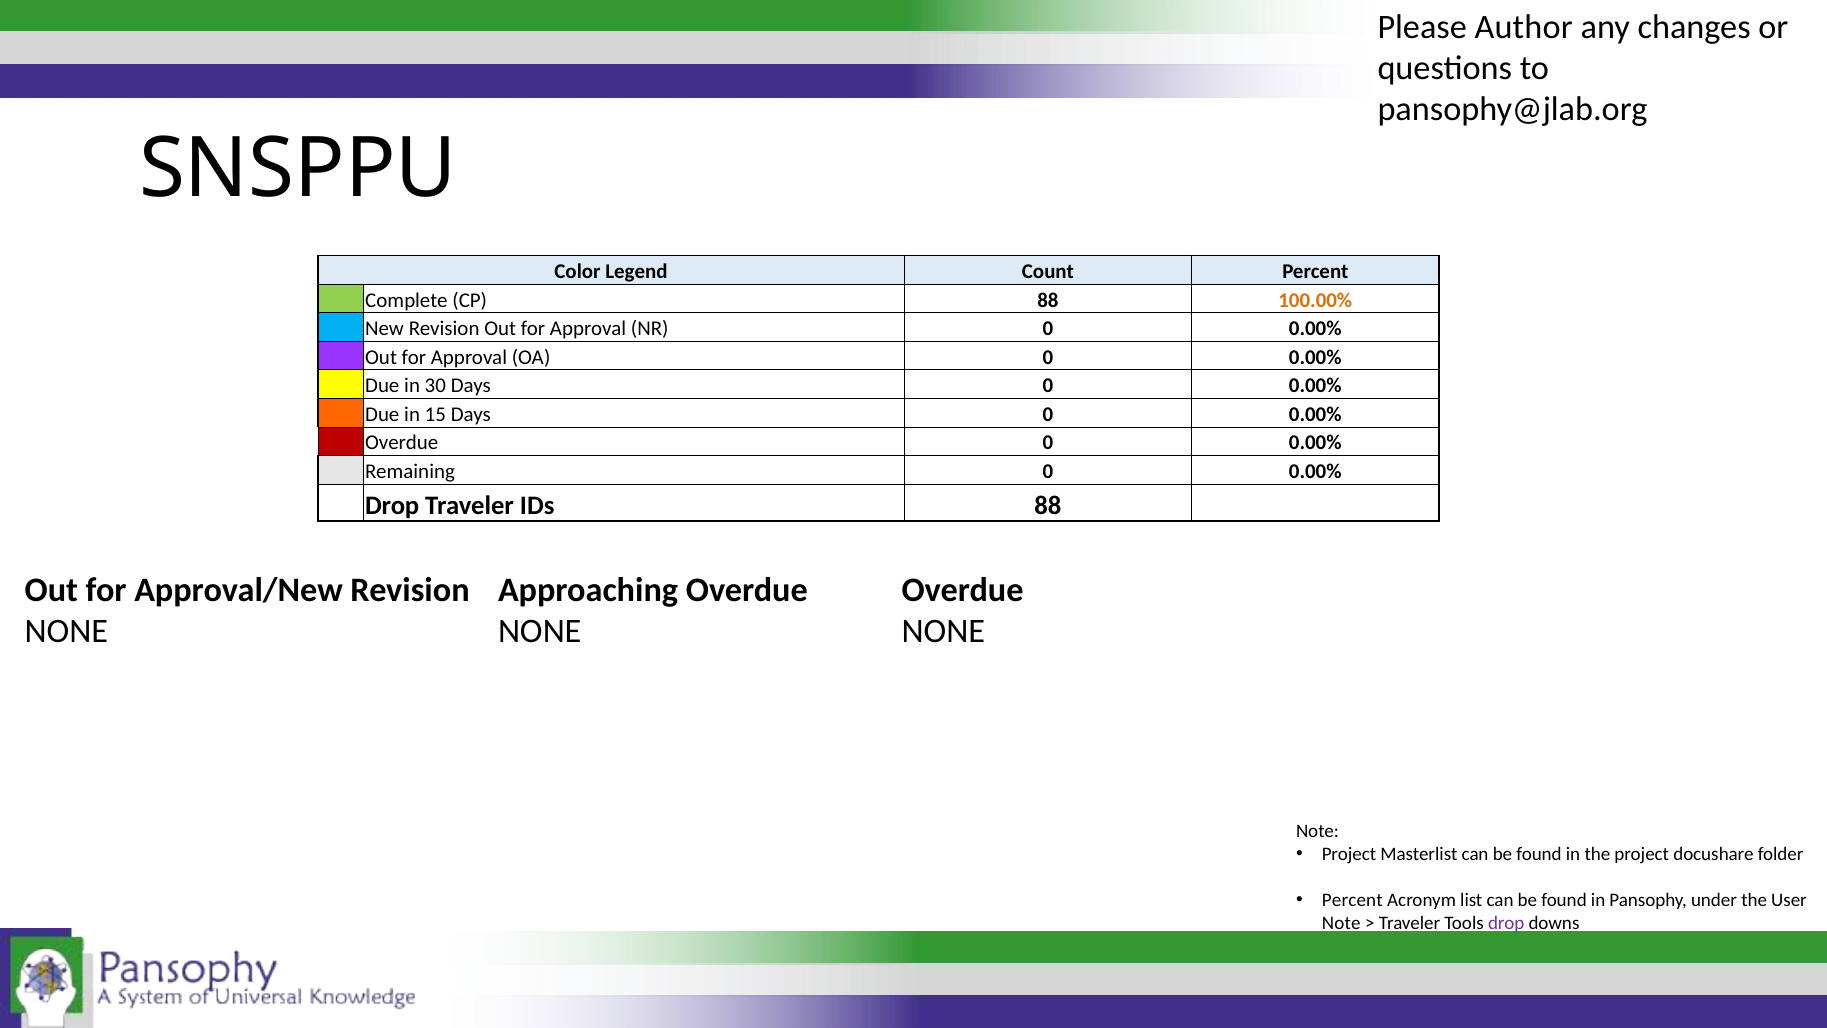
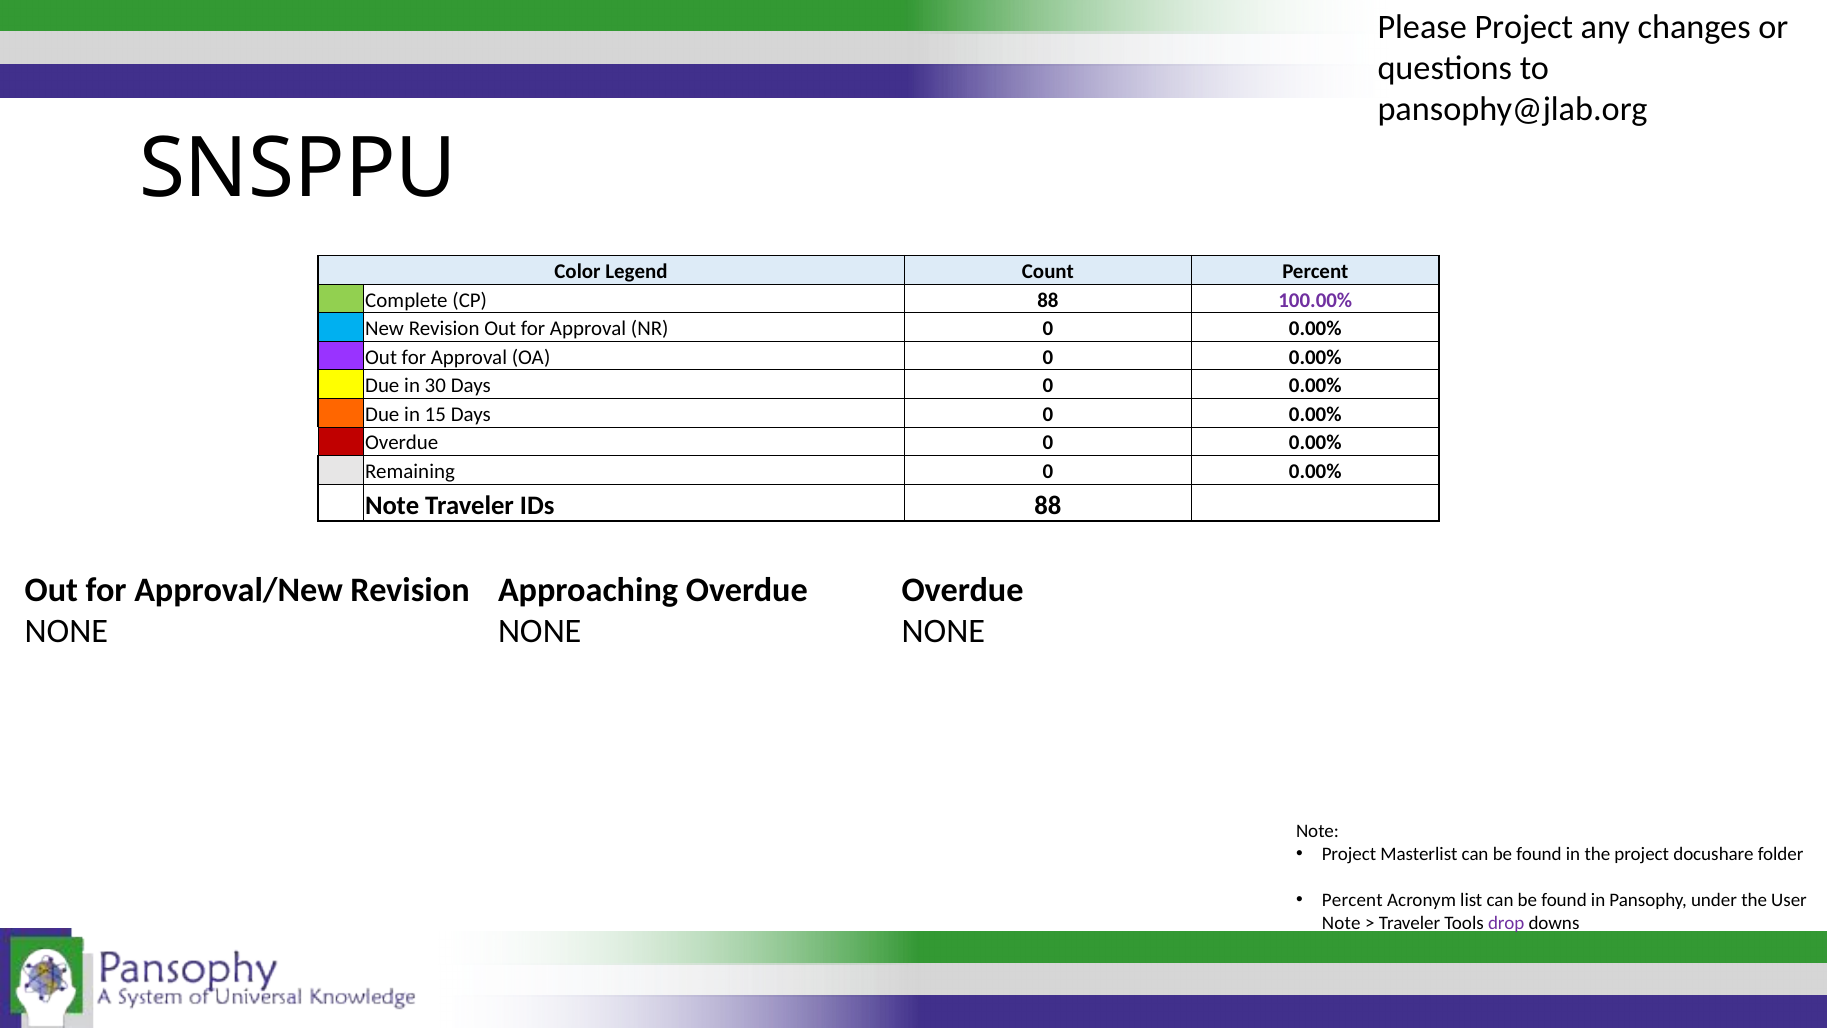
Please Author: Author -> Project (1524, 27)
100.00% colour: orange -> purple (1315, 300)
Drop: Drop -> Note (392, 505)
